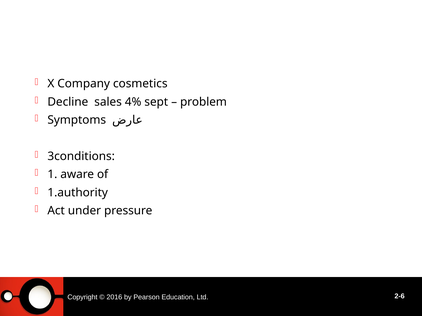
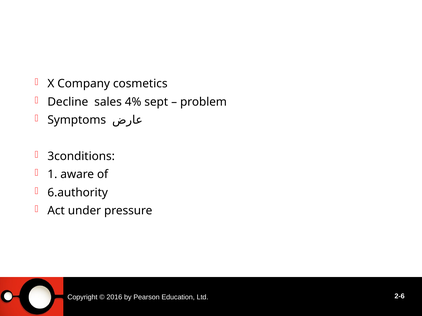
1.authority: 1.authority -> 6.authority (78, 193)
